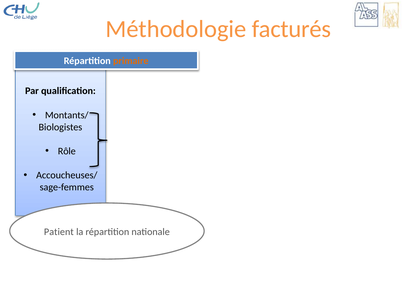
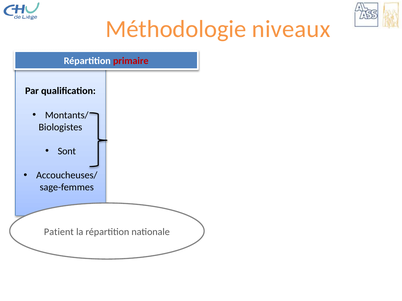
facturés: facturés -> niveaux (291, 29)
primaire colour: orange -> red (131, 61)
Rôle: Rôle -> Sont (67, 151)
